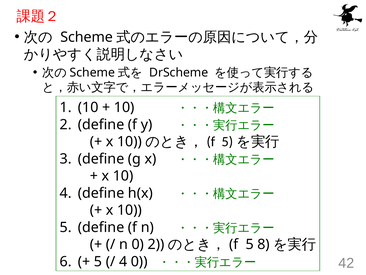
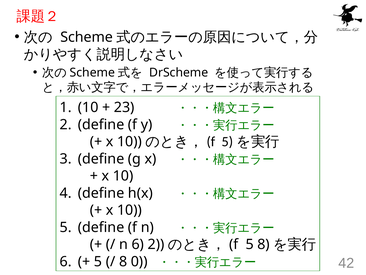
10: 10 -> 23 (124, 107)
n 0: 0 -> 6 (138, 244)
4: 4 -> 8 (123, 261)
